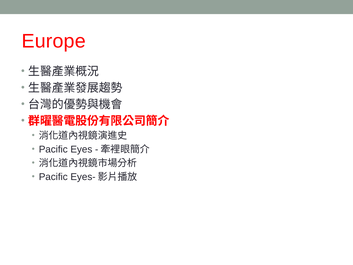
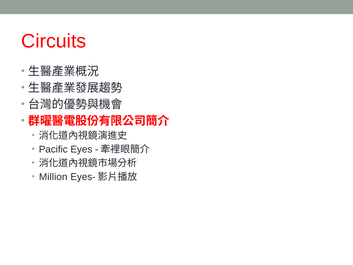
Europe: Europe -> Circuits (54, 41)
Pacific: Pacific -> Million (53, 177)
